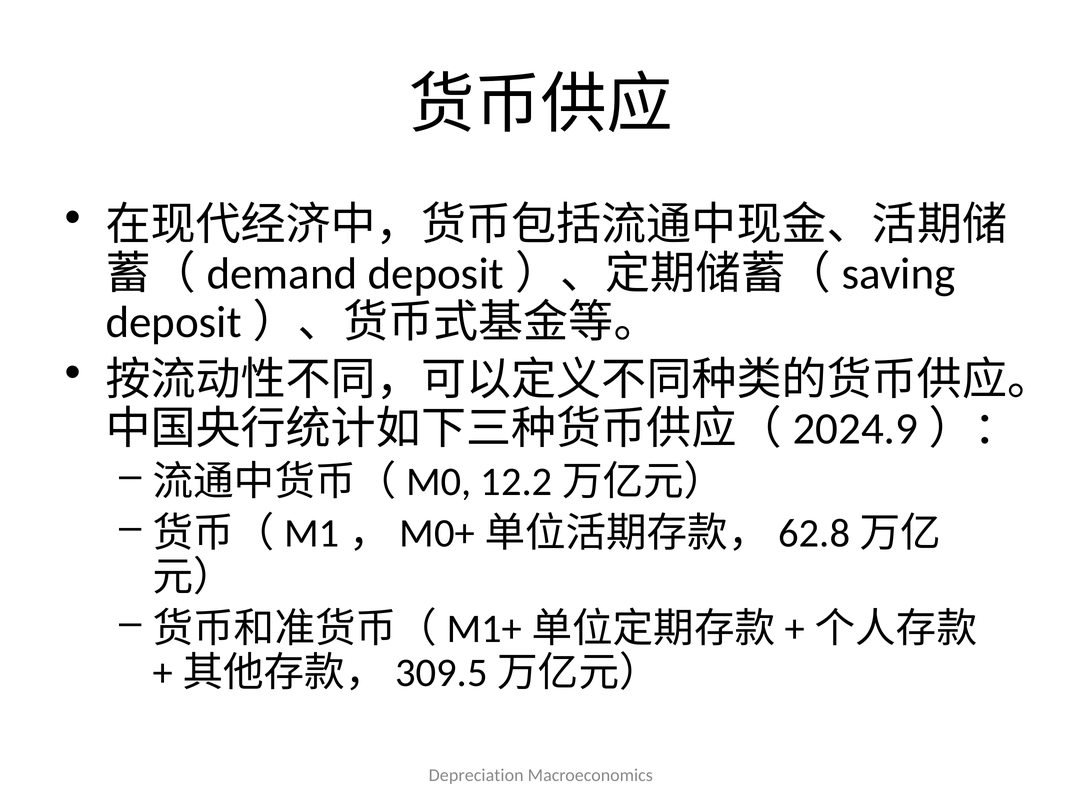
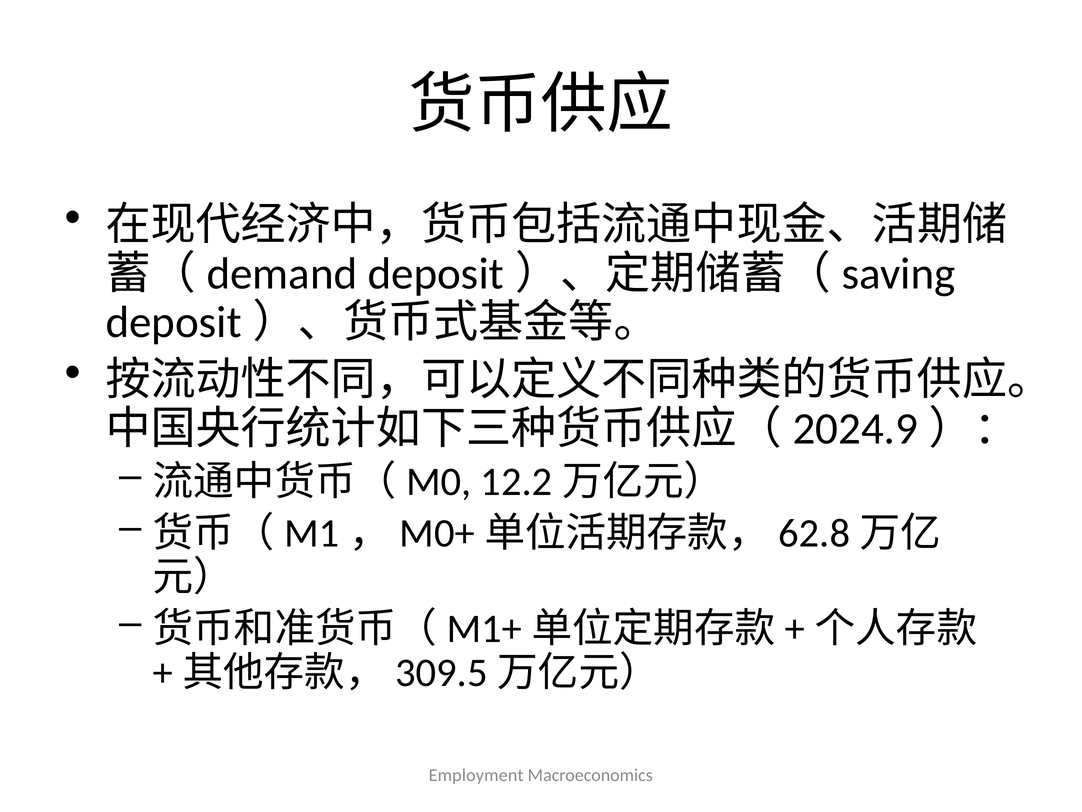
Depreciation: Depreciation -> Employment (476, 775)
